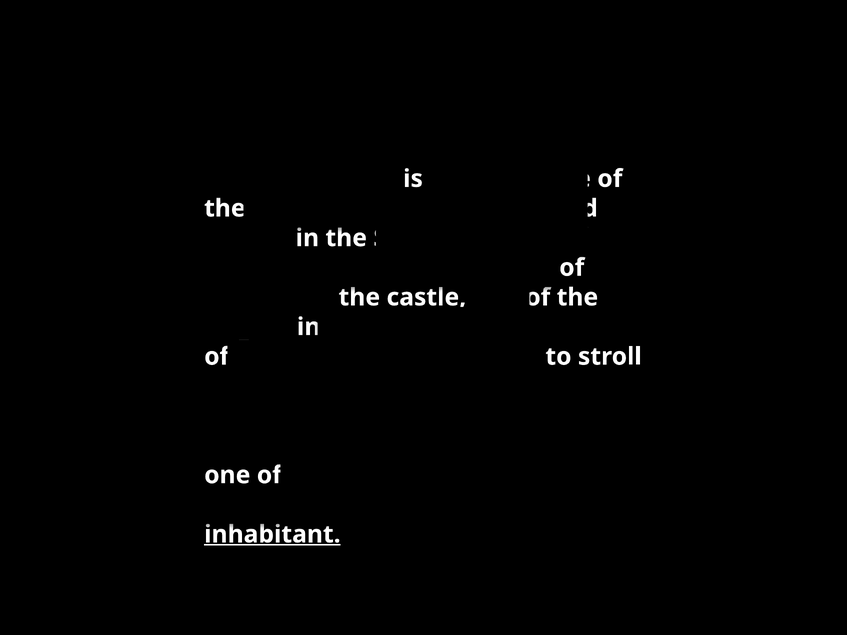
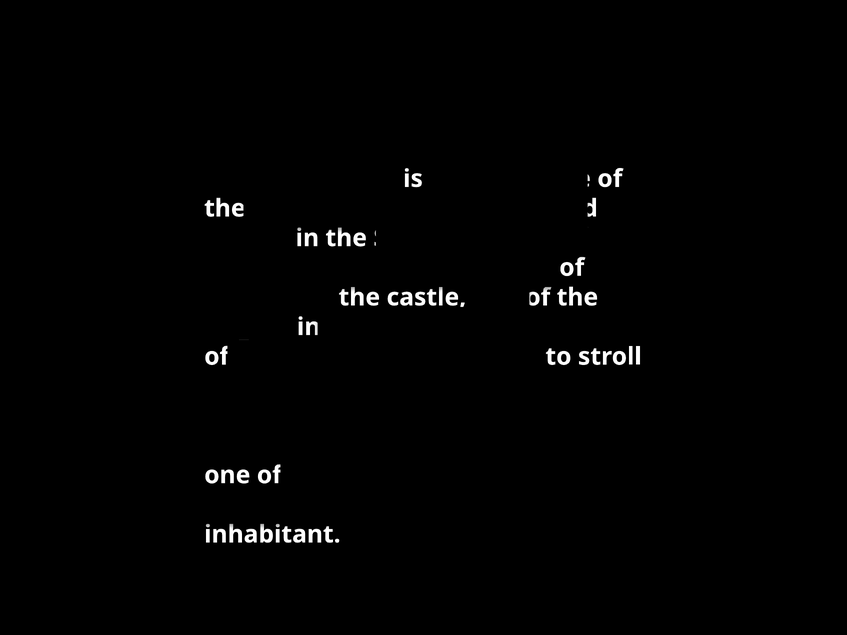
inhabitant underline: present -> none (272, 535)
